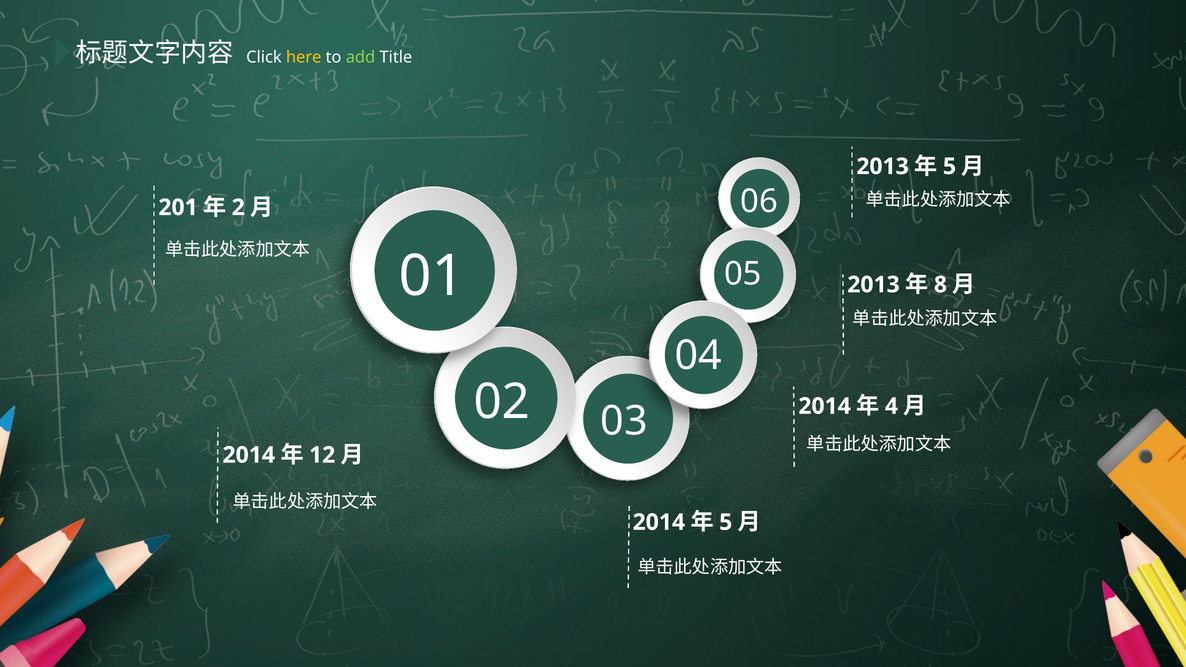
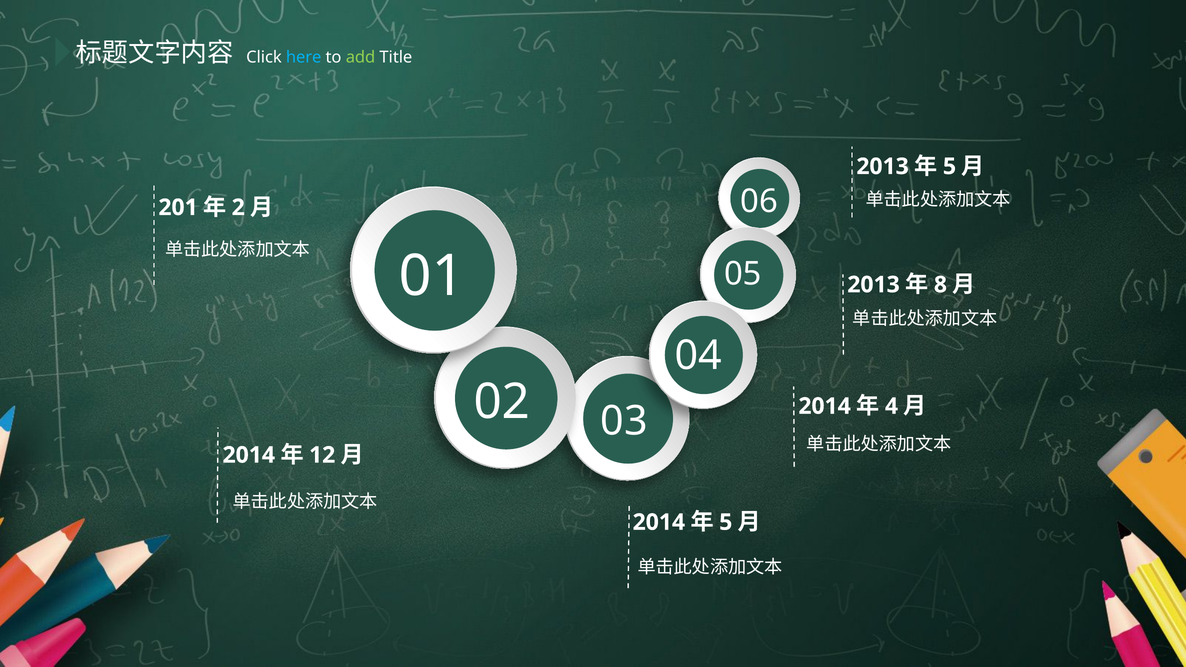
here colour: yellow -> light blue (304, 57)
